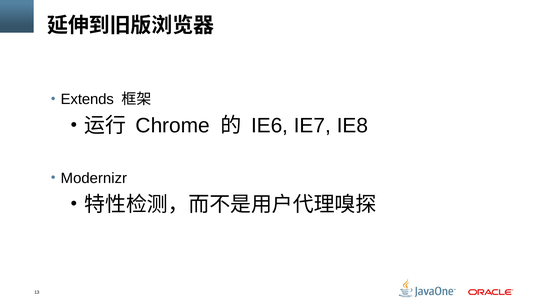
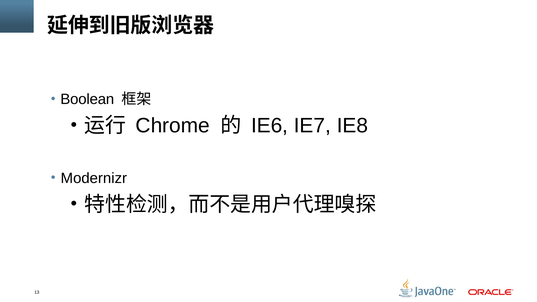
Extends: Extends -> Boolean (87, 99)
